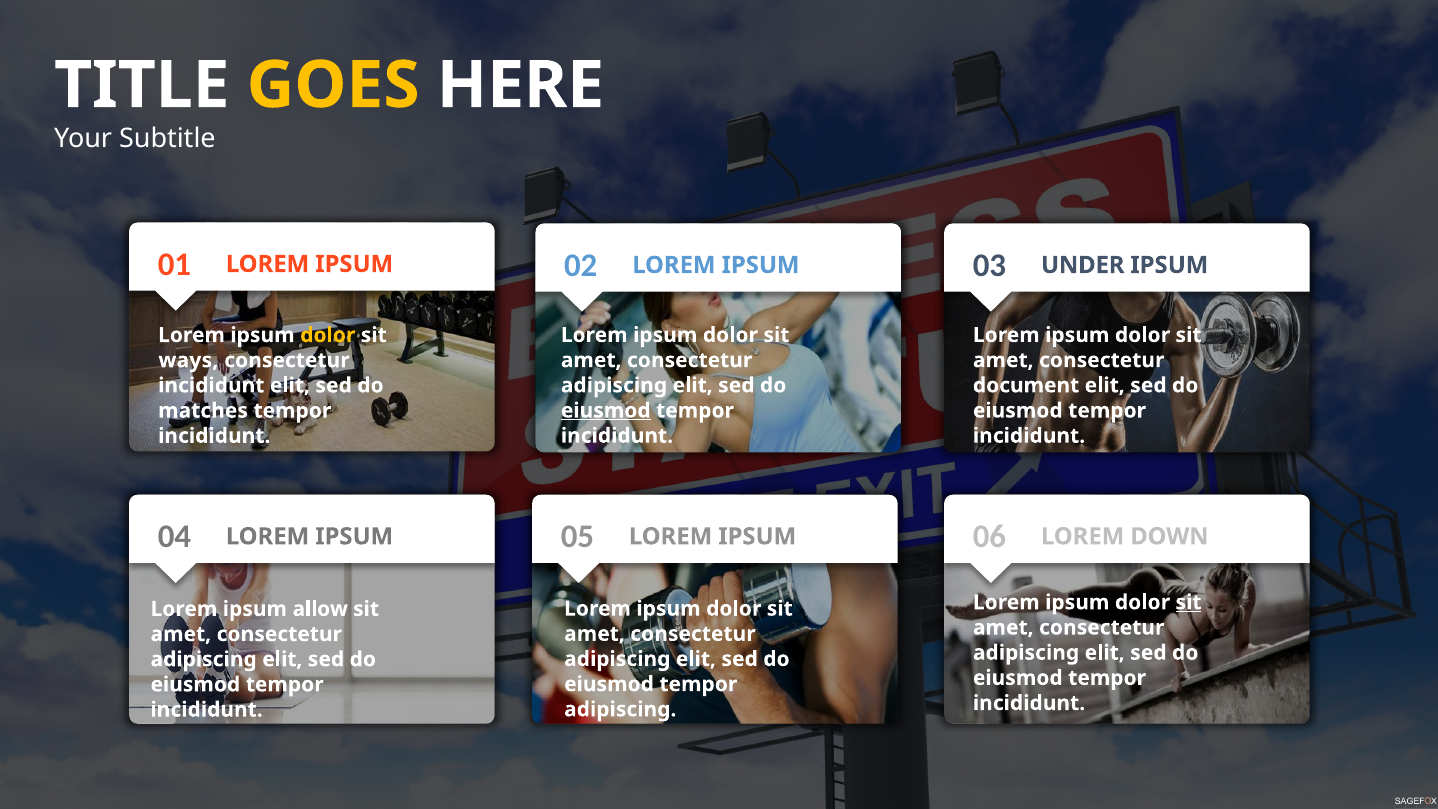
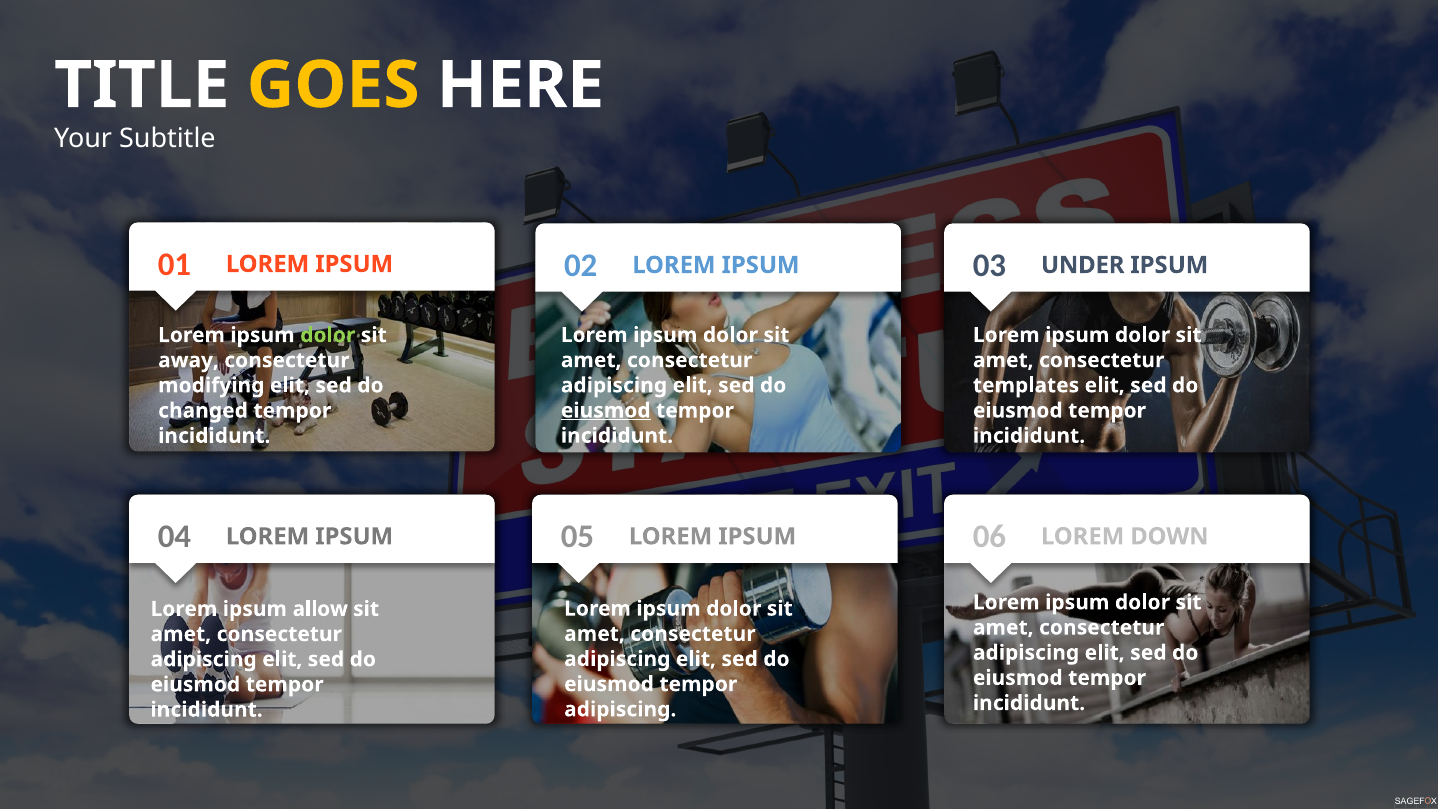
dolor colour: yellow -> light green (328, 335)
ways: ways -> away (188, 360)
document: document -> templates (1026, 385)
incididunt: incididunt -> modifying (211, 385)
matches: matches -> changed (203, 411)
sit underline: present -> none (1188, 602)
